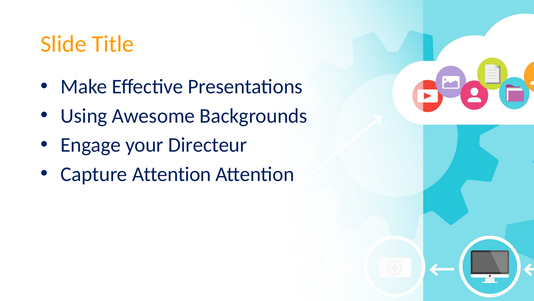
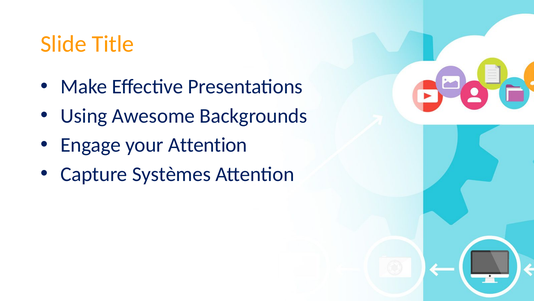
your Directeur: Directeur -> Attention (208, 145)
Capture Attention: Attention -> Systèmes (171, 174)
